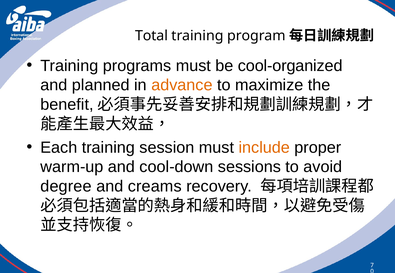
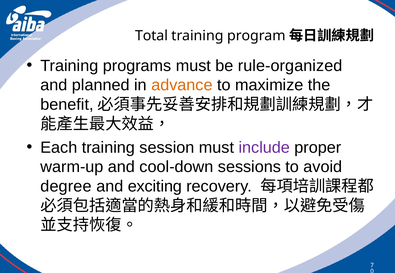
cool-organized: cool-organized -> rule-organized (290, 66)
include colour: orange -> purple (264, 148)
creams: creams -> exciting (155, 187)
